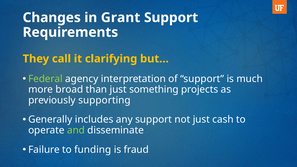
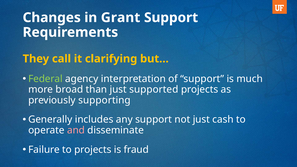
something: something -> supported (154, 89)
and colour: light green -> pink (76, 130)
to funding: funding -> projects (93, 150)
